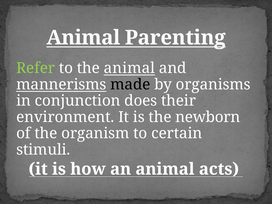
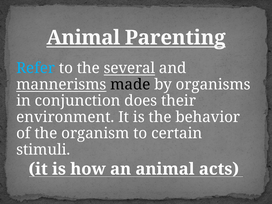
Refer colour: light green -> light blue (36, 68)
the animal: animal -> several (129, 68)
newborn: newborn -> behavior (208, 117)
